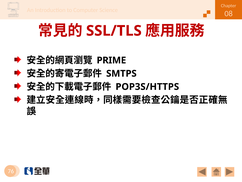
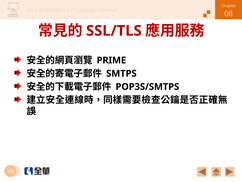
POP3S/HTTPS: POP3S/HTTPS -> POP3S/SMTPS (147, 87)
